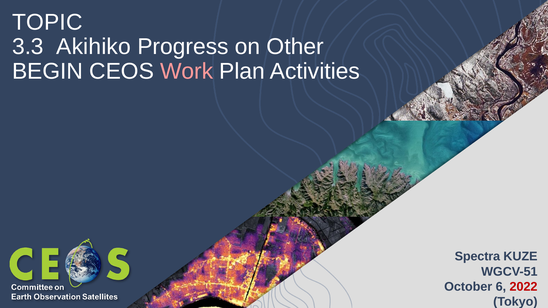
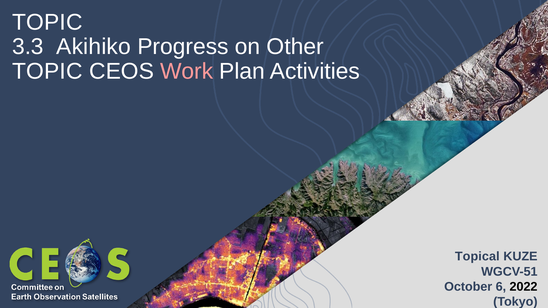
BEGIN: BEGIN -> TOPIC (47, 71)
Spectra: Spectra -> Topical (477, 257)
2022 colour: red -> black (524, 287)
